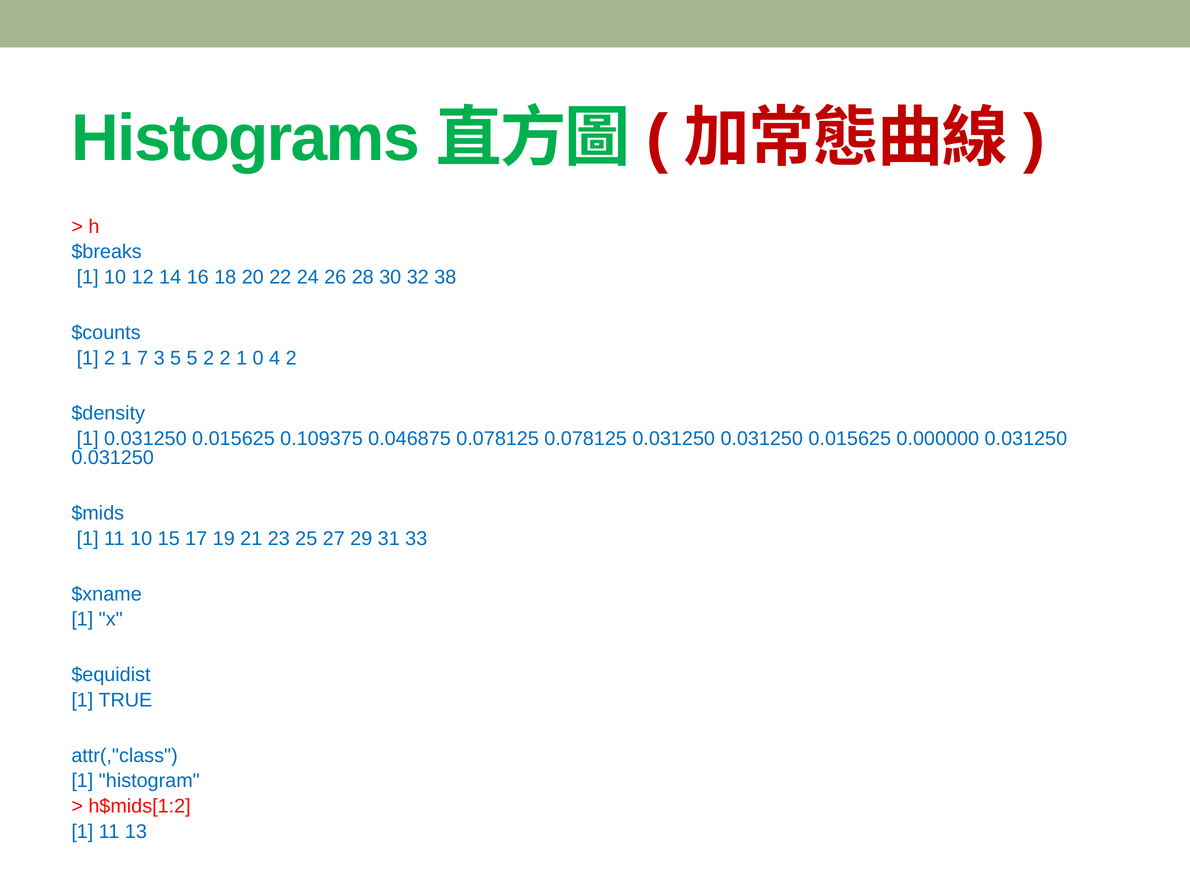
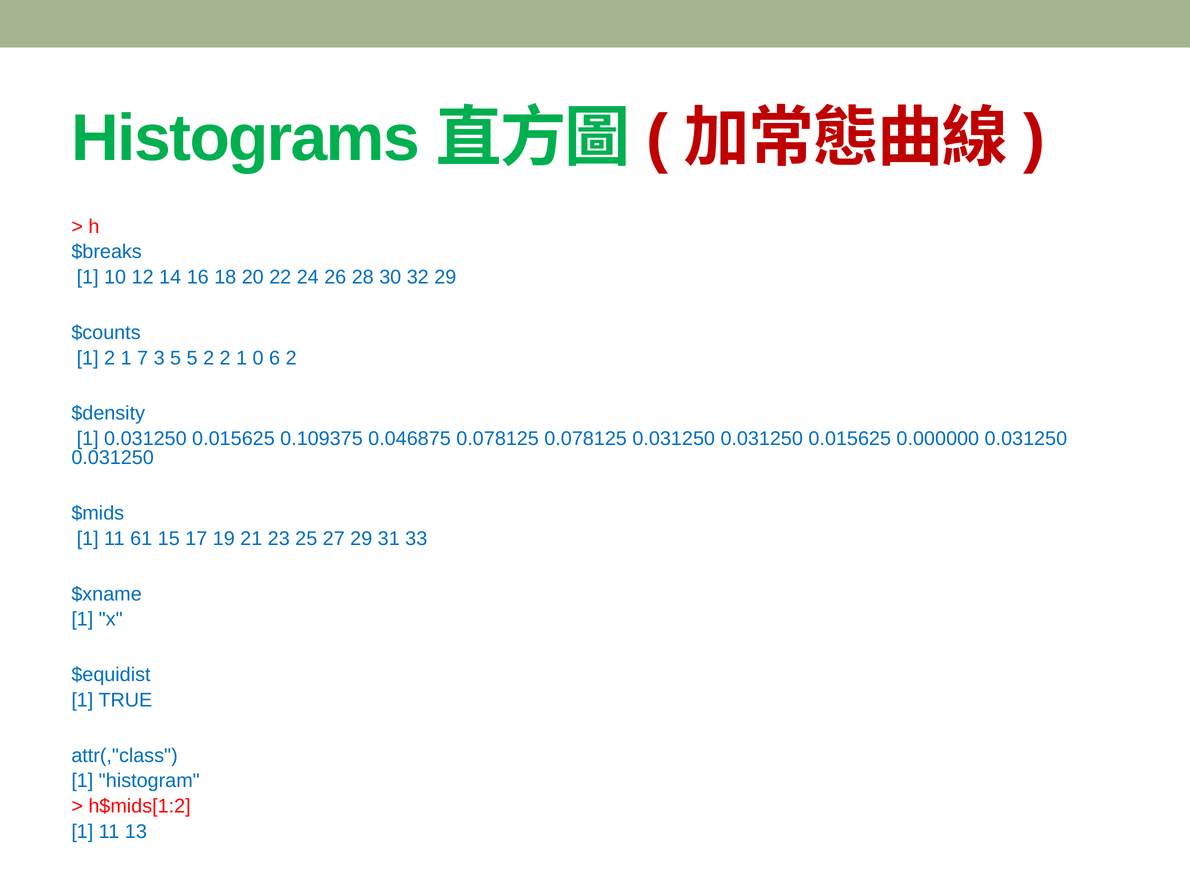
32 38: 38 -> 29 (445, 277)
4: 4 -> 6 (275, 358)
11 10: 10 -> 61 (141, 539)
